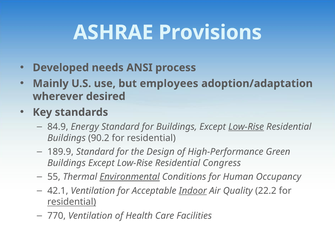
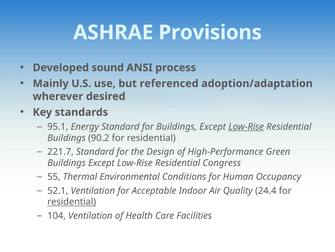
needs: needs -> sound (108, 67)
employees: employees -> referenced (169, 83)
84.9: 84.9 -> 95.1 (58, 126)
189.9: 189.9 -> 221.7 (60, 151)
Environmental underline: present -> none (130, 176)
42.1: 42.1 -> 52.1 (58, 190)
Indoor underline: present -> none (193, 190)
22.2: 22.2 -> 24.4 (266, 190)
770: 770 -> 104 (57, 215)
